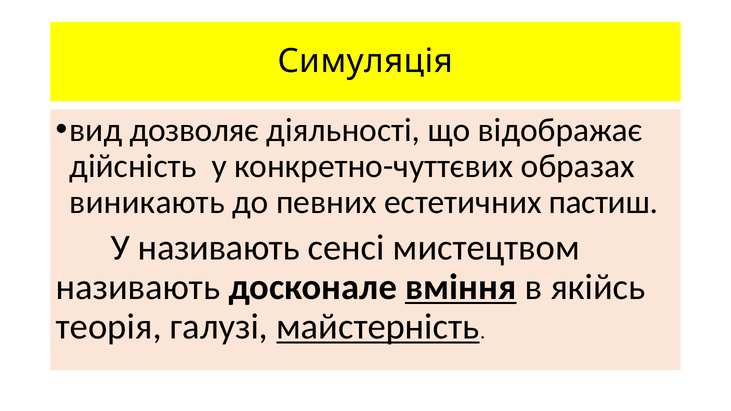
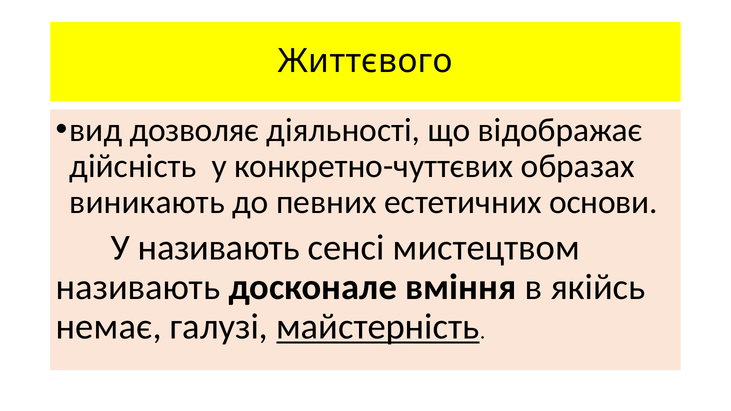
Симуляція: Симуляція -> Життєвого (365, 61)
пастиш: пастиш -> основи (603, 202)
вміння underline: present -> none (461, 287)
теорія: теорія -> немає (109, 327)
